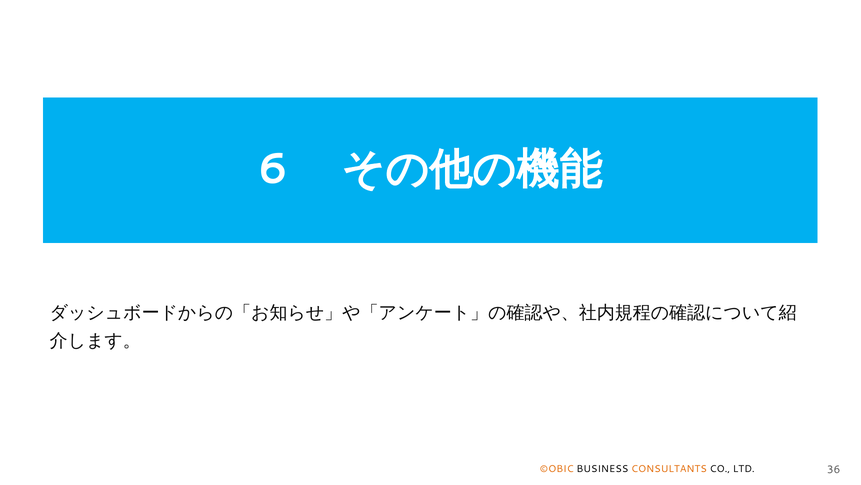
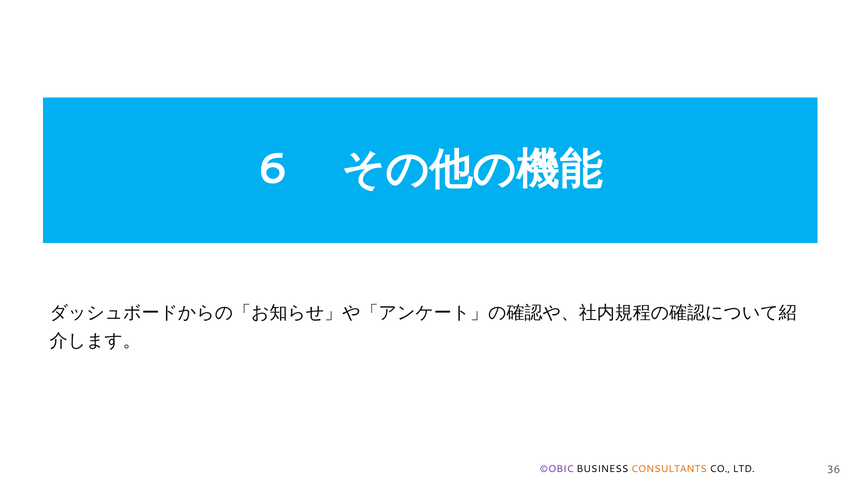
©OBIC colour: orange -> purple (557, 468)
